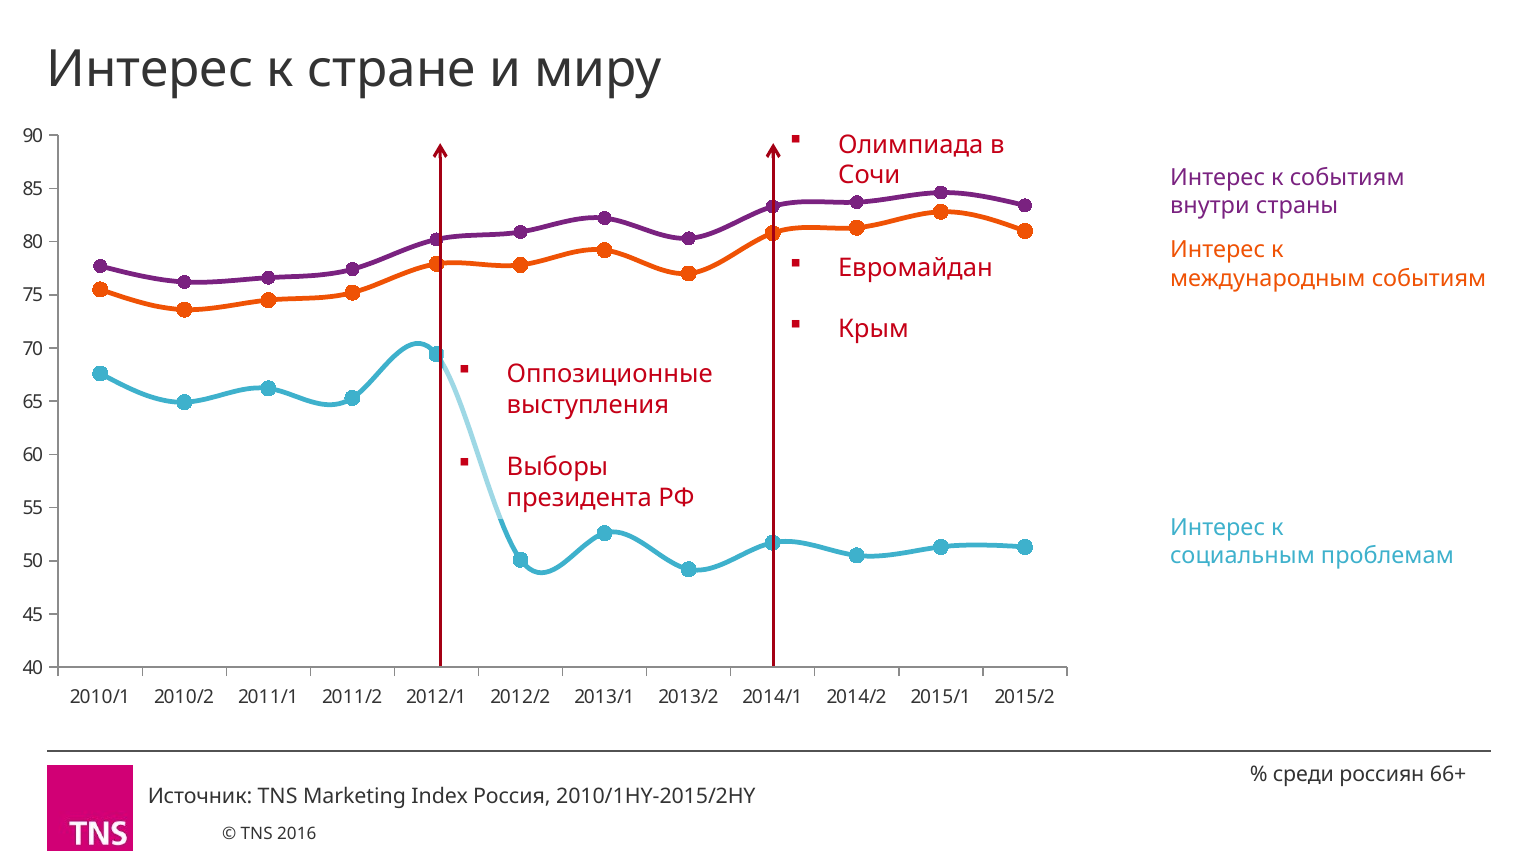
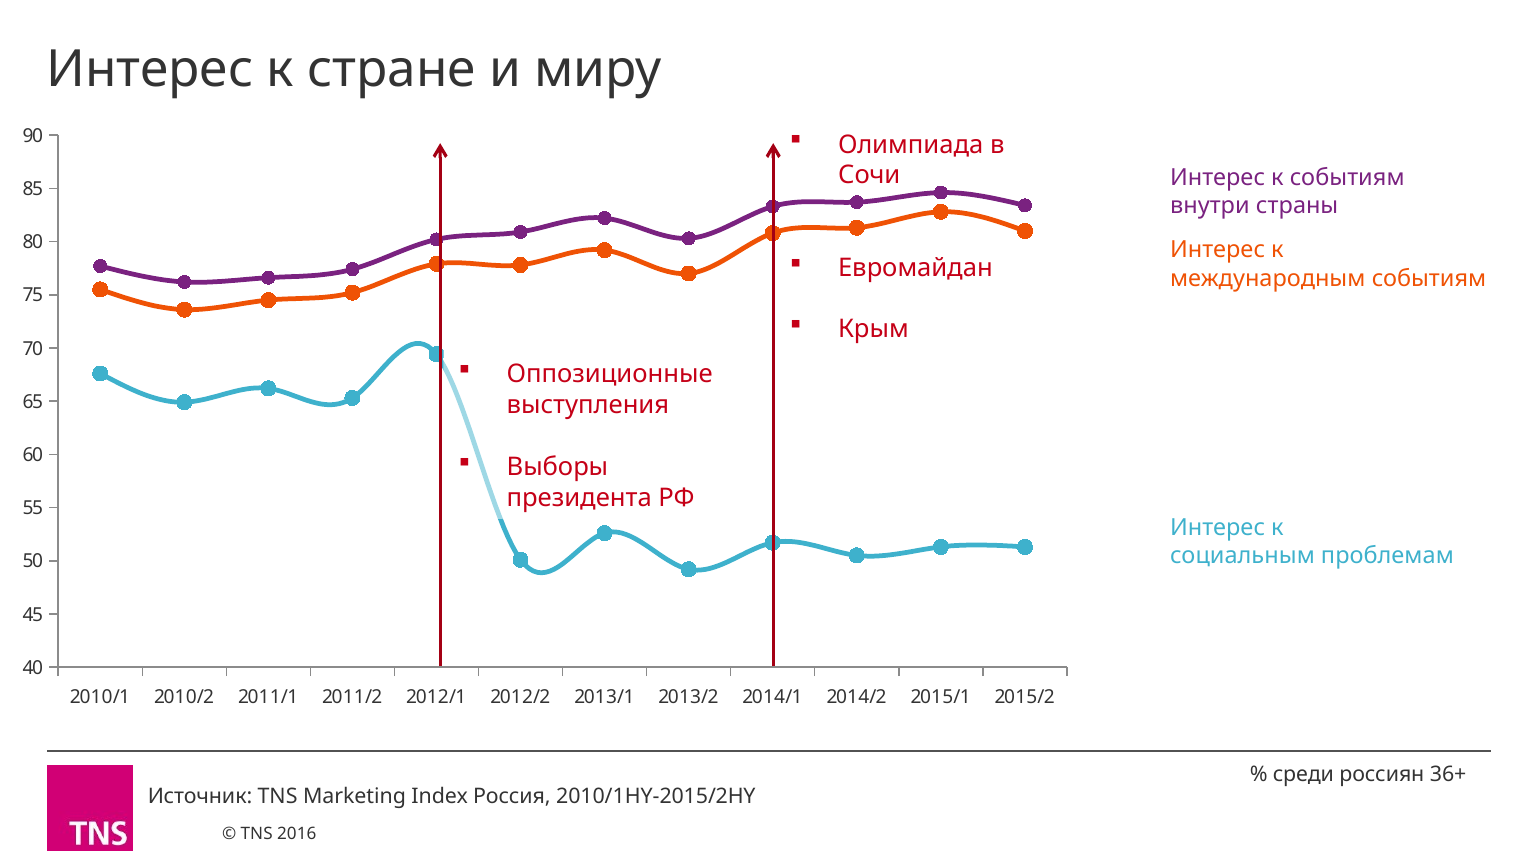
66+: 66+ -> 36+ (1448, 774)
